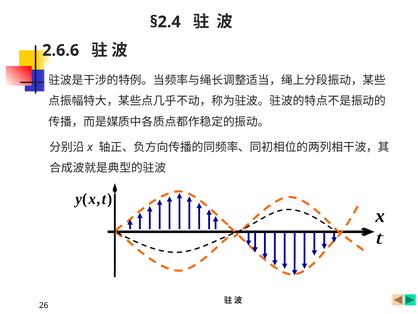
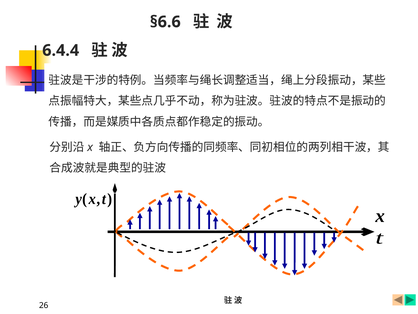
§2.4: §2.4 -> §6.6 (165, 22)
2.6.6: 2.6.6 -> 6.4.4 (61, 50)
